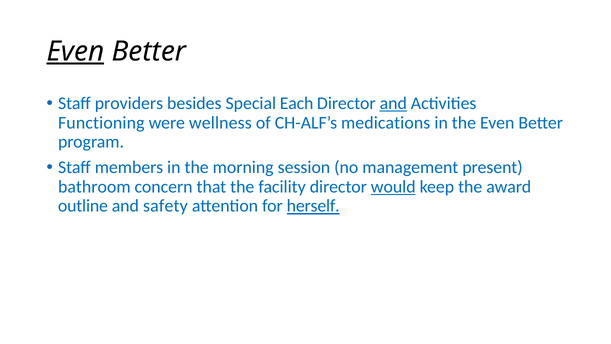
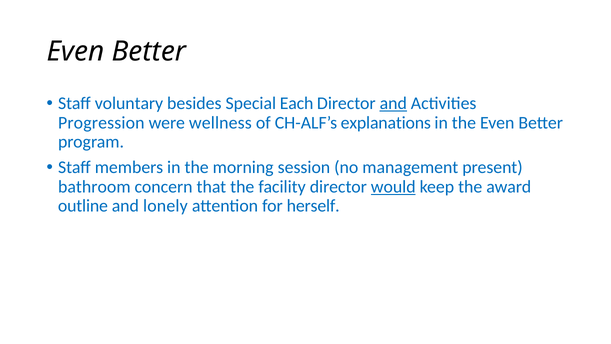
Even underline: present -> none (75, 51)
providers: providers -> voluntary (129, 103)
Functioning: Functioning -> Progression (101, 123)
medications: medications -> explanations (386, 123)
safety: safety -> lonely (165, 206)
herself underline: present -> none (313, 206)
